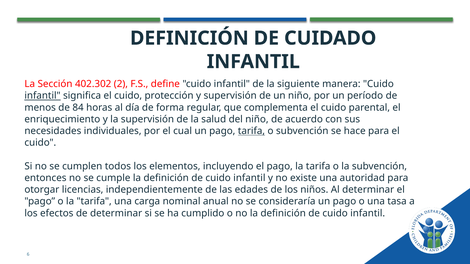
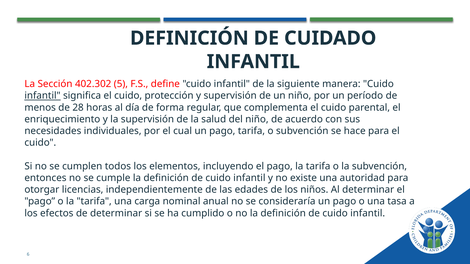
2: 2 -> 5 (121, 84)
84: 84 -> 28 (78, 108)
tarifa underline: present -> none (251, 131)
